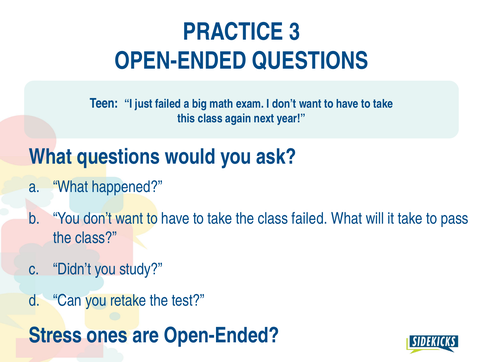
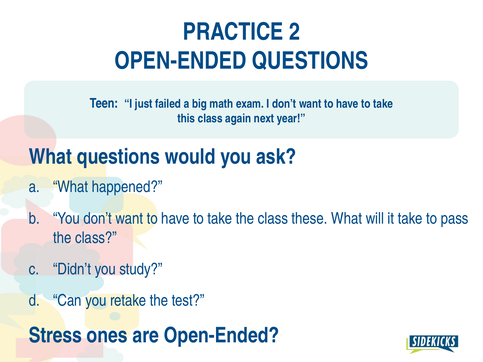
3: 3 -> 2 (295, 32)
class failed: failed -> these (310, 219)
